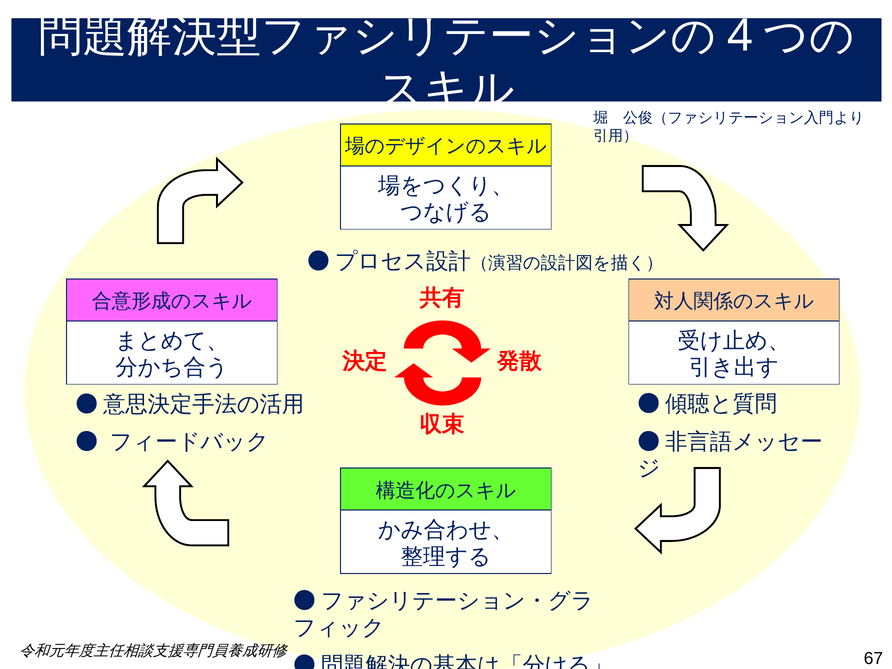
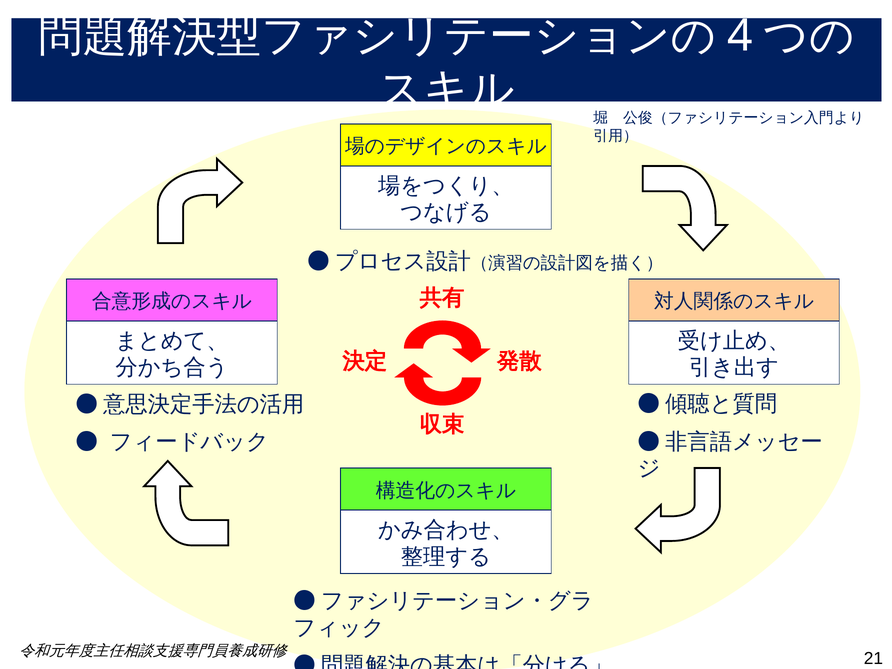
67: 67 -> 21 (873, 658)
